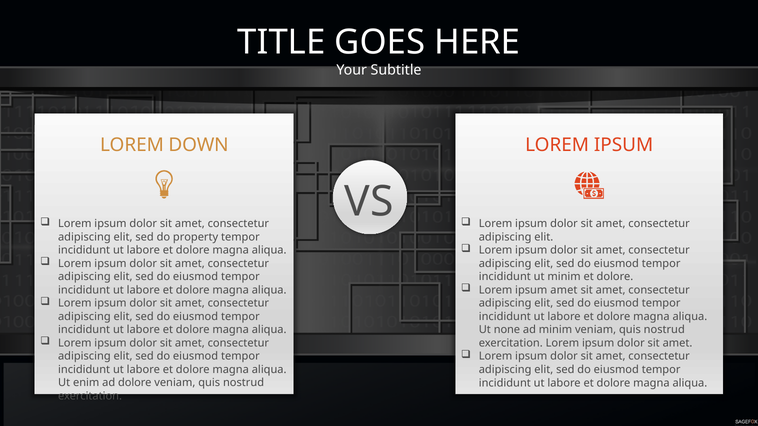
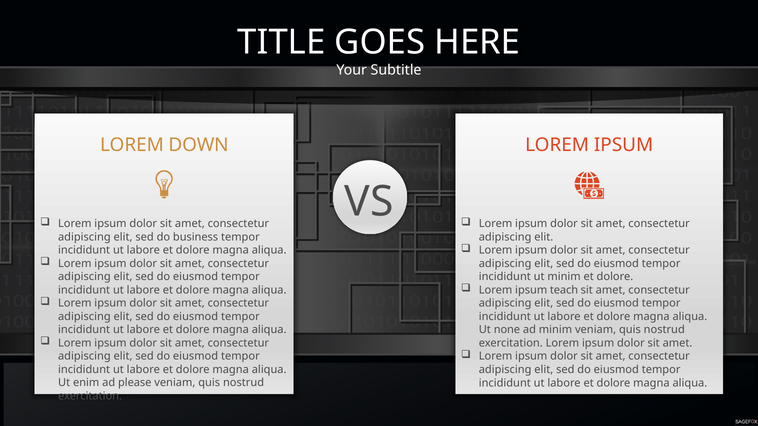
property: property -> business (196, 237)
ipsum amet: amet -> teach (564, 290)
ad dolore: dolore -> please (135, 383)
